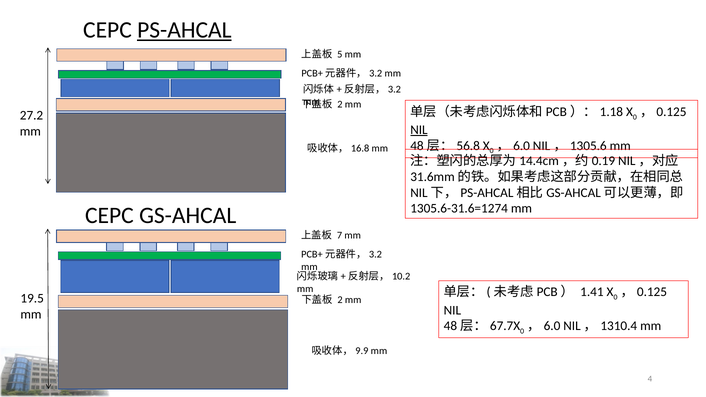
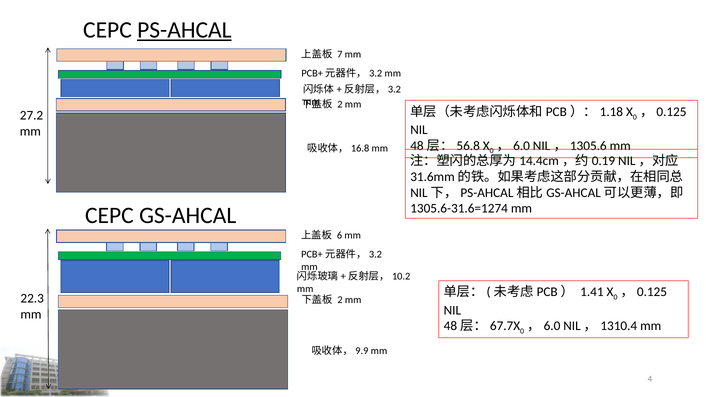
5: 5 -> 7 (340, 54)
NIL underline: present -> none (419, 130)
7: 7 -> 6 (340, 236)
19.5: 19.5 -> 22.3 (32, 298)
